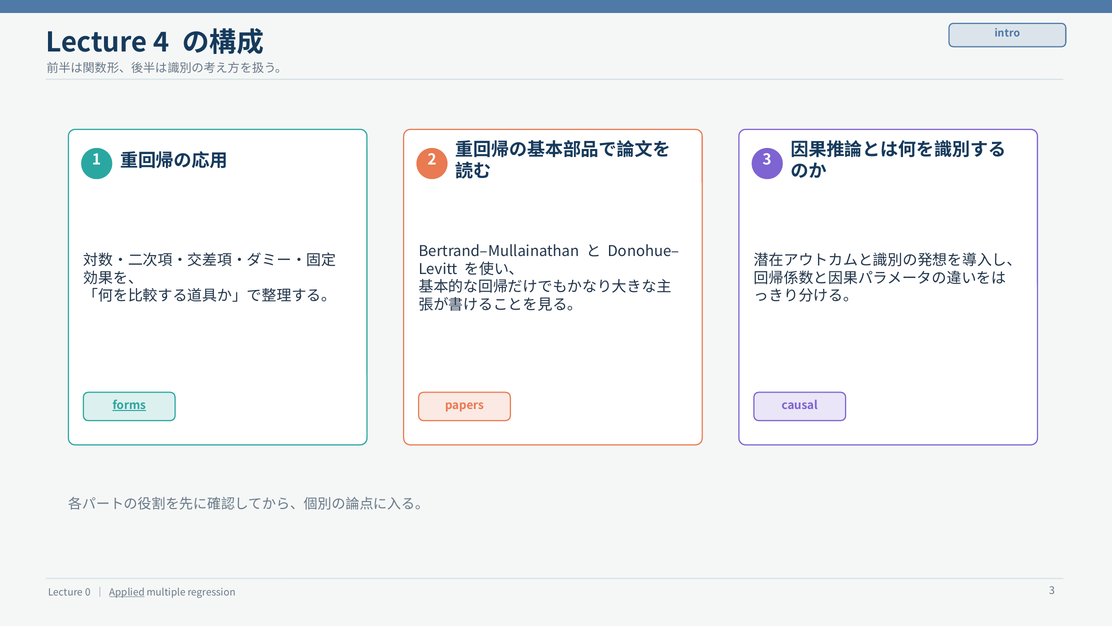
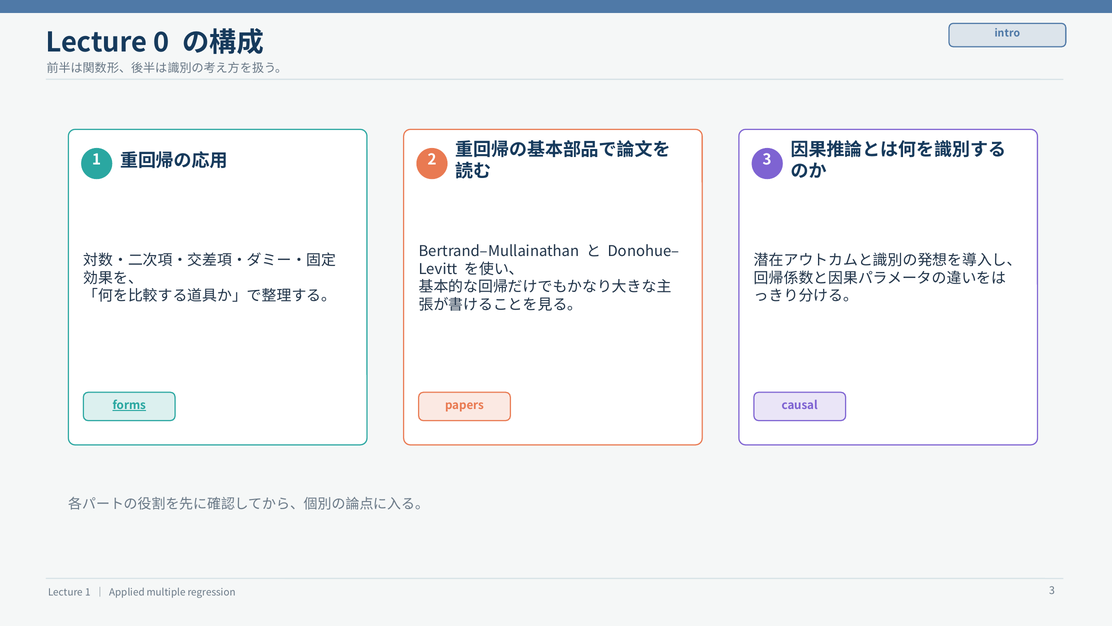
4: 4 -> 0 (161, 43)
Lecture 0: 0 -> 1 (88, 592)
Applied underline: present -> none (127, 592)
